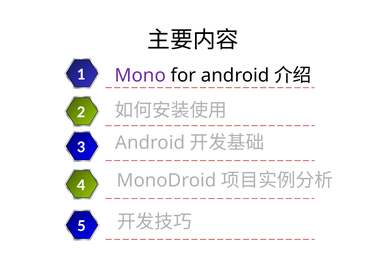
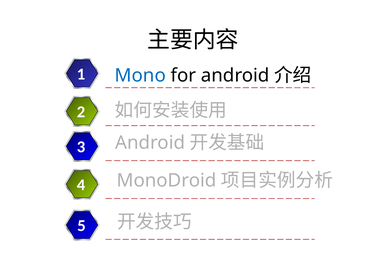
Mono colour: purple -> blue (140, 76)
